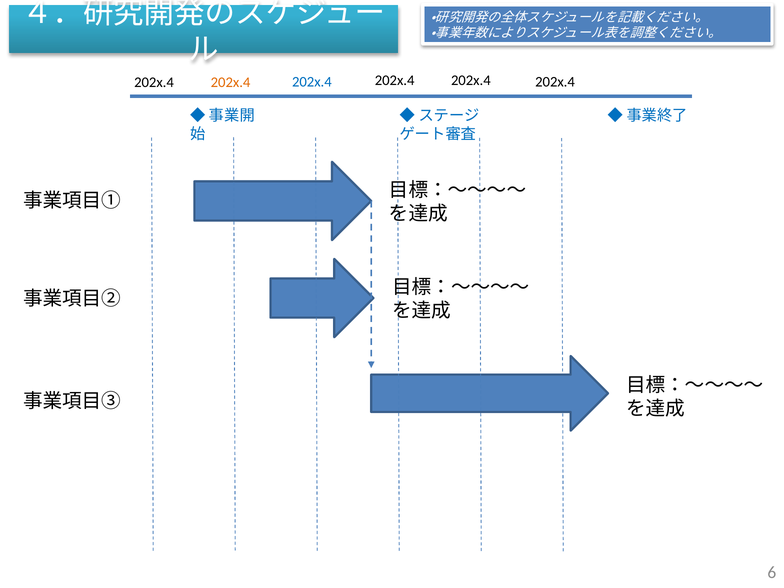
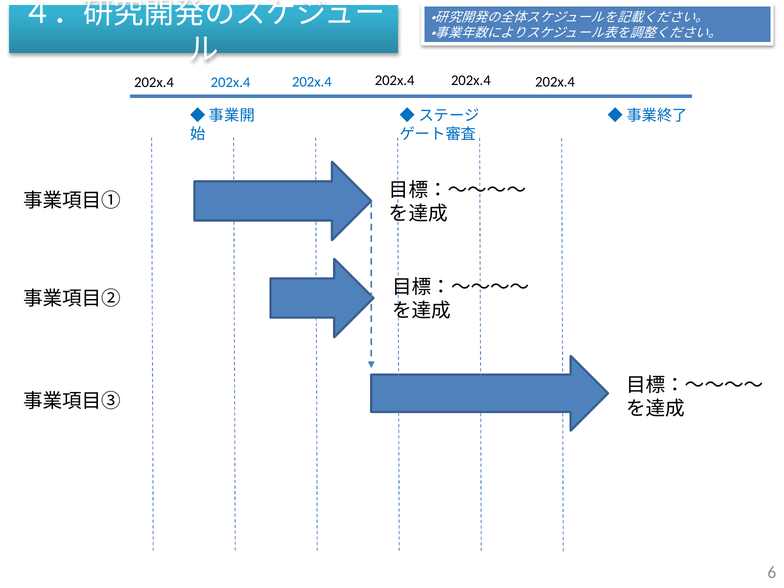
202x.4 colour: orange -> blue (231, 82)
